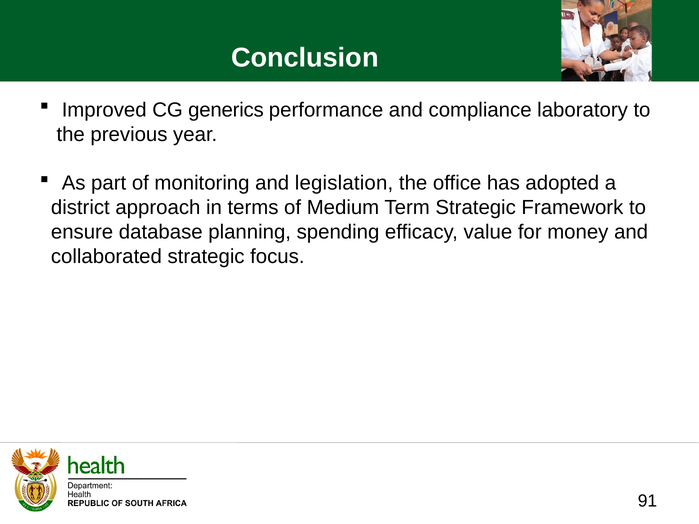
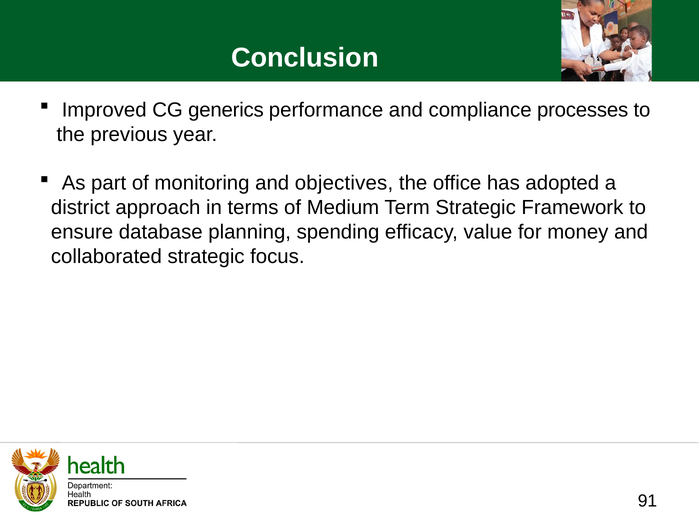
laboratory: laboratory -> processes (583, 110)
legislation: legislation -> objectives (344, 183)
